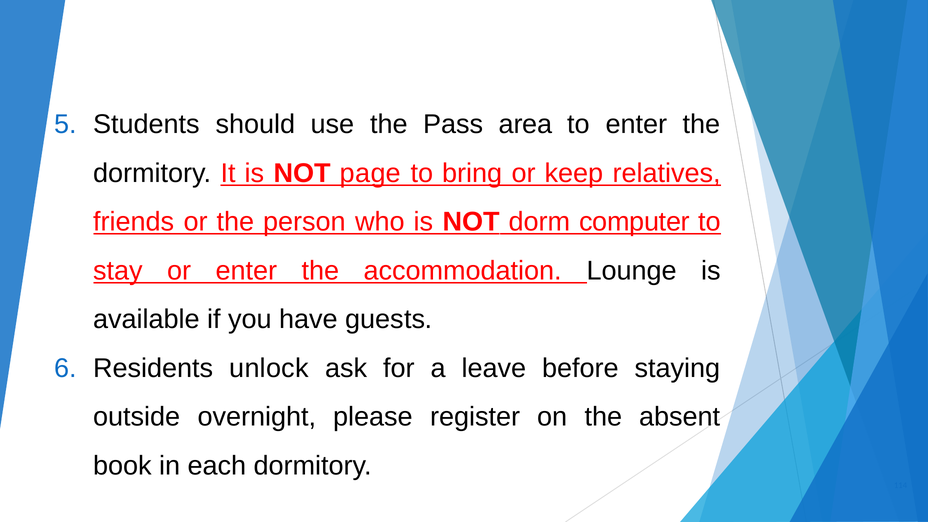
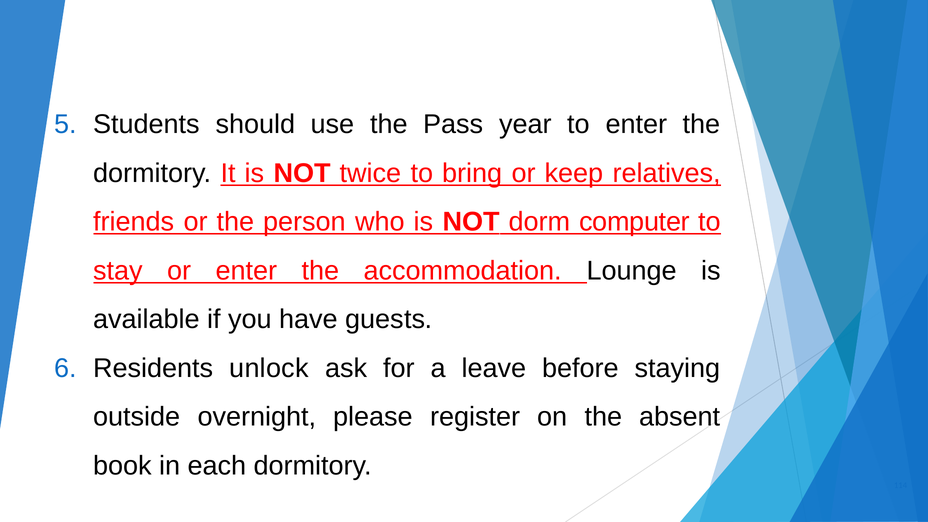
area: area -> year (525, 124)
page: page -> twice (371, 173)
